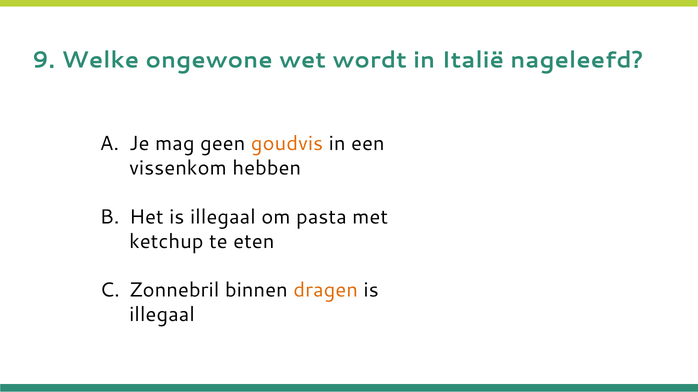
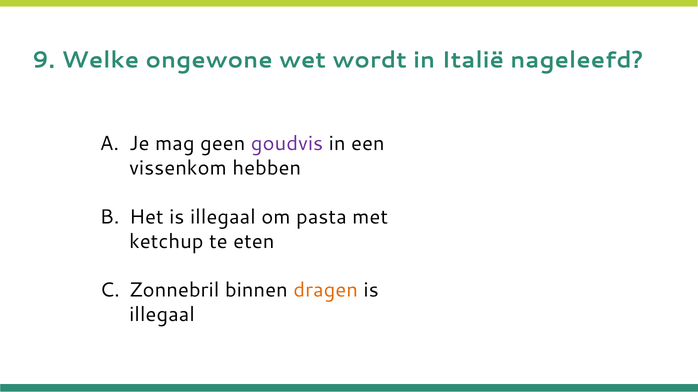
goudvis colour: orange -> purple (287, 144)
